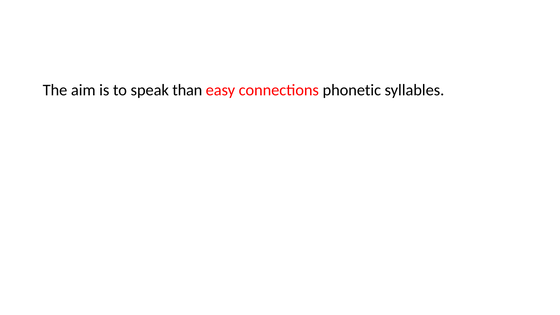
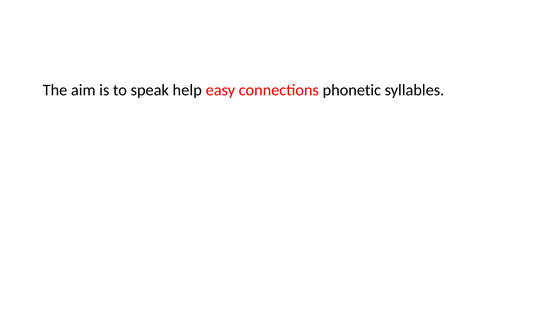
than: than -> help (187, 90)
